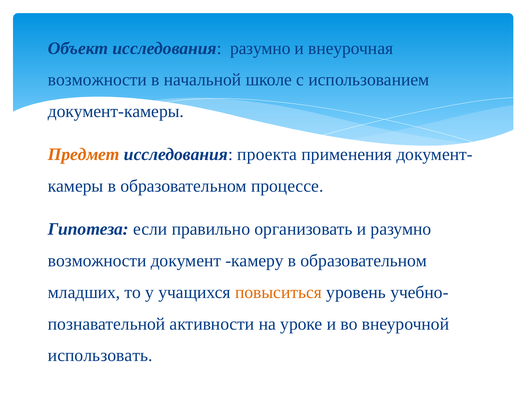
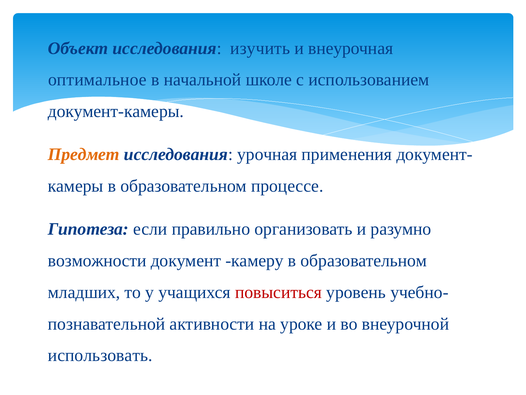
исследования разумно: разумно -> изучить (260, 48)
возможности: возможности -> оптимальное (97, 80)
проекта: проекта -> урочная (267, 154)
повыситься colour: orange -> red (278, 292)
